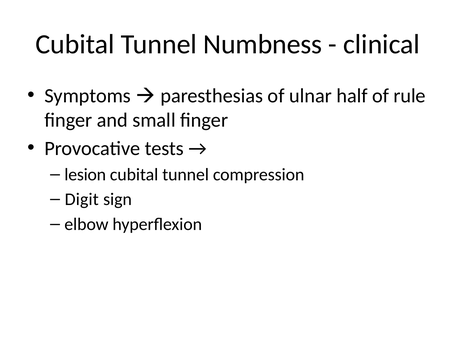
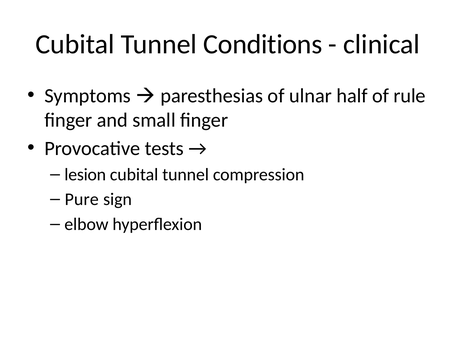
Numbness: Numbness -> Conditions (263, 44)
Digit: Digit -> Pure (82, 199)
